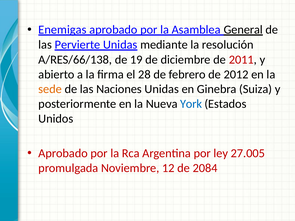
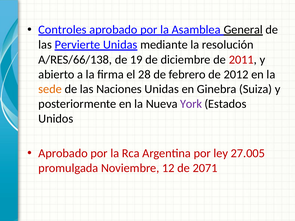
Enemigas: Enemigas -> Controles (62, 30)
York colour: blue -> purple (191, 104)
2084: 2084 -> 2071 (205, 168)
